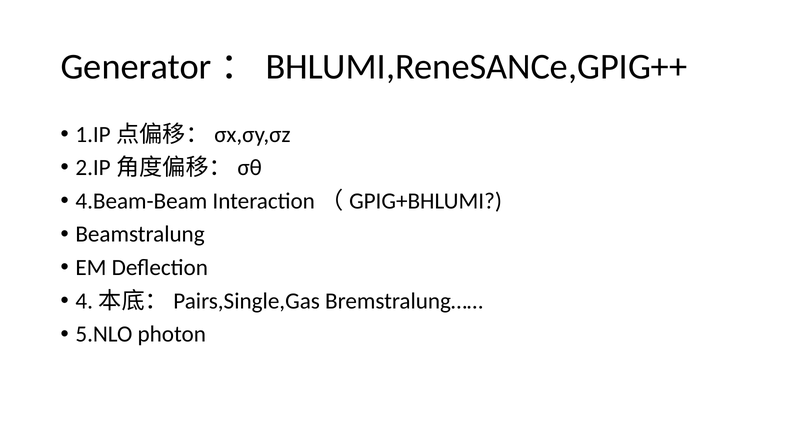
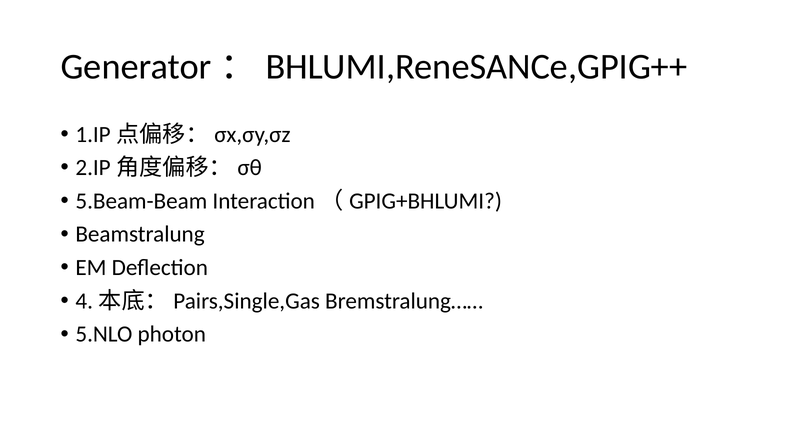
4.Beam-Beam: 4.Beam-Beam -> 5.Beam-Beam (141, 201)
